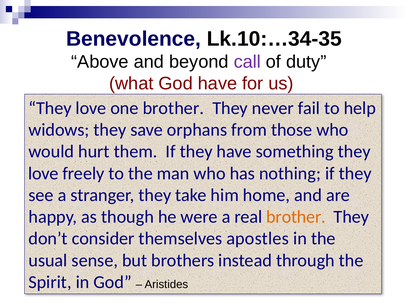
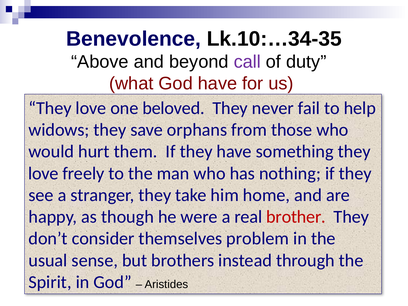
one brother: brother -> beloved (173, 108)
brother colour: orange -> red (296, 217)
apostles: apostles -> problem (258, 239)
